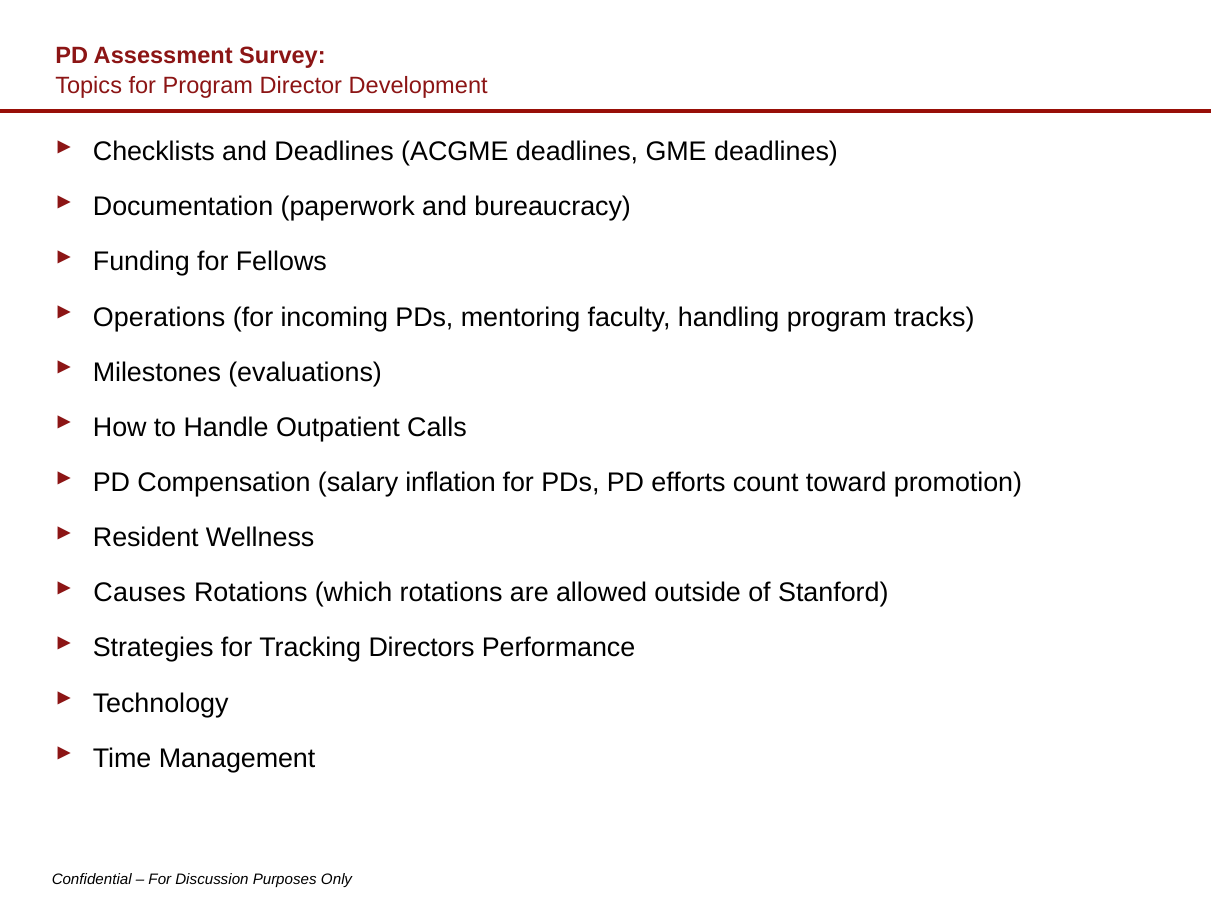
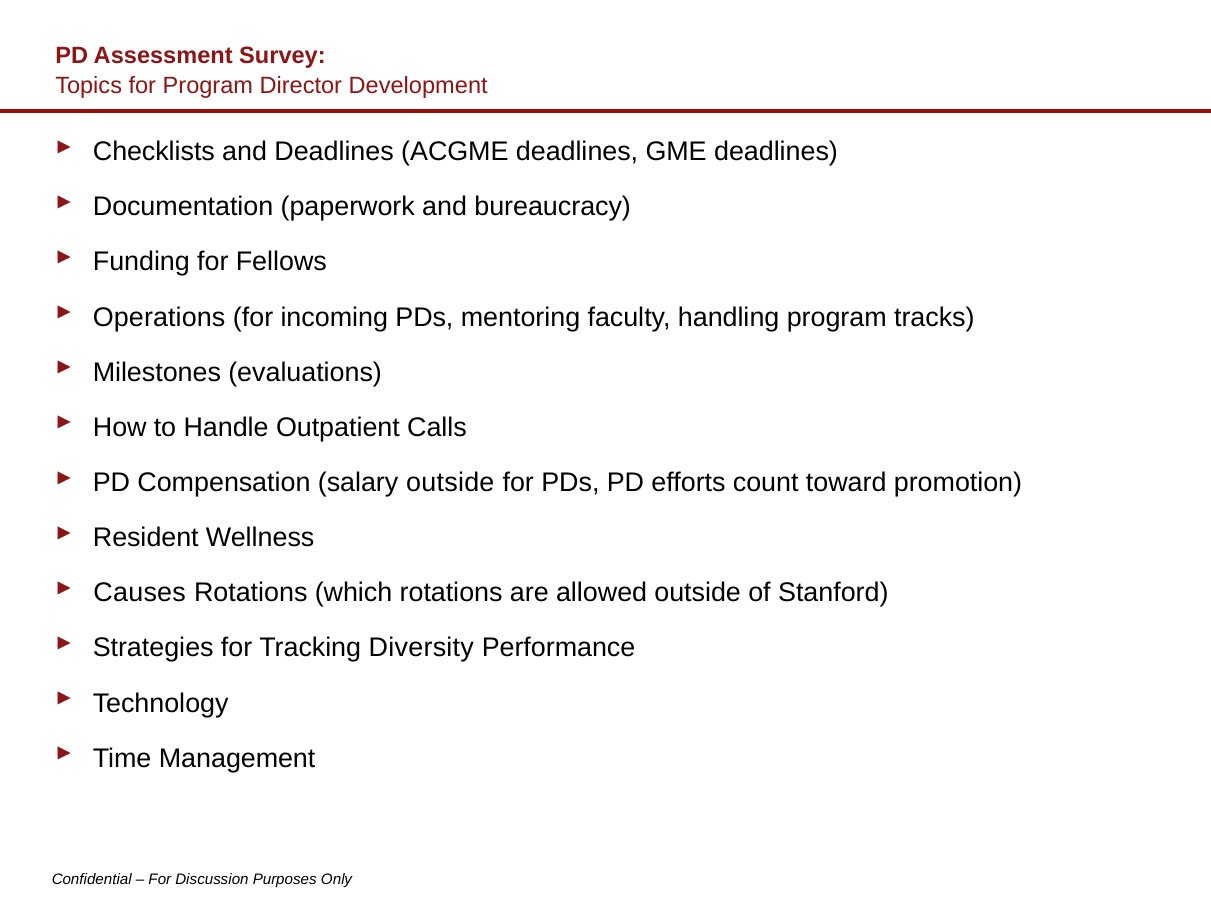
salary inflation: inflation -> outside (450, 483)
Directors: Directors -> Diversity (421, 648)
